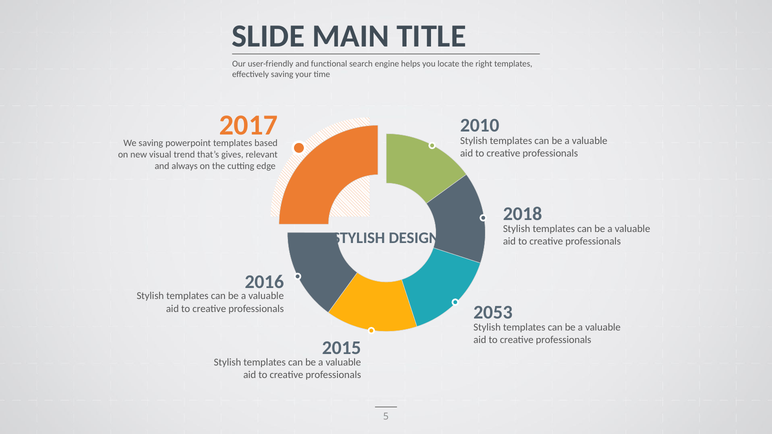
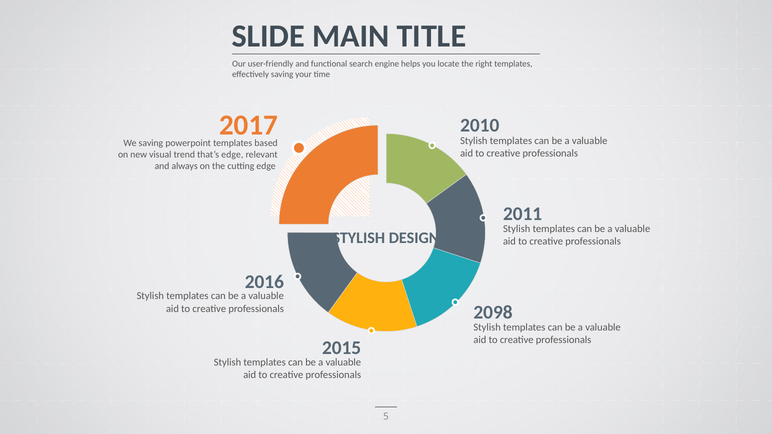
that’s gives: gives -> edge (232, 155)
2018: 2018 -> 2011 (523, 214)
2053: 2053 -> 2098 (493, 313)
